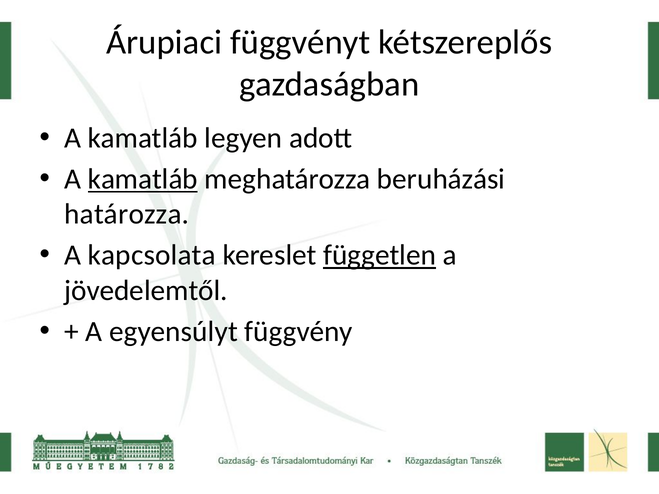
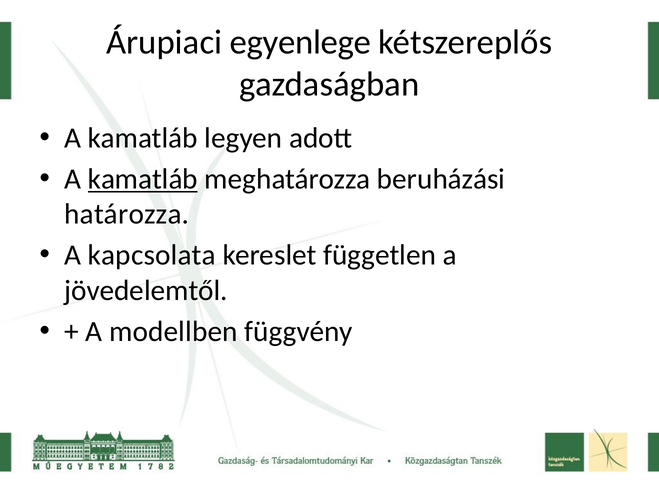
függvényt: függvényt -> egyenlege (300, 43)
független underline: present -> none (380, 255)
egyensúlyt: egyensúlyt -> modellben (173, 332)
